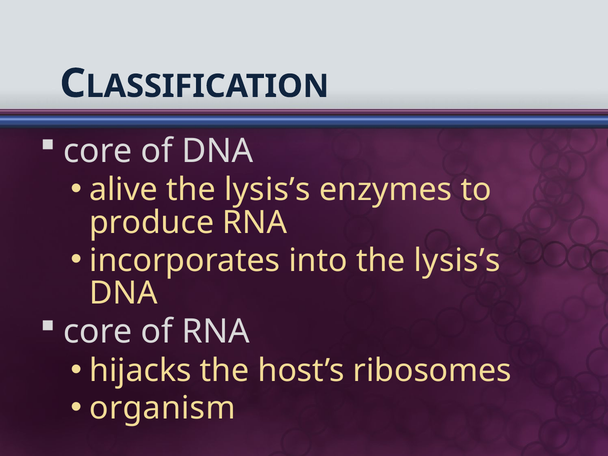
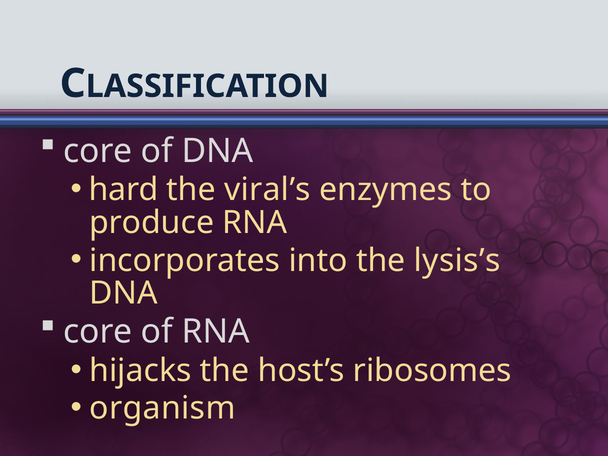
alive: alive -> hard (124, 190)
lysis’s: lysis’s -> viral’s (267, 190)
